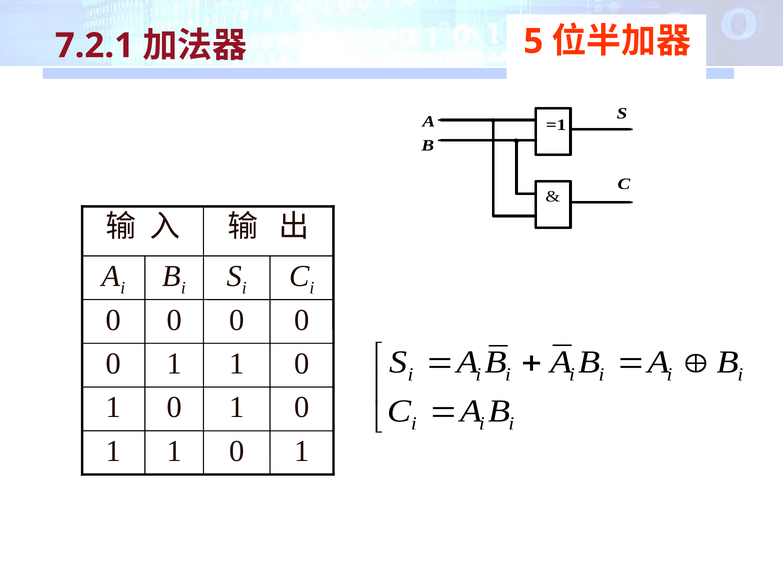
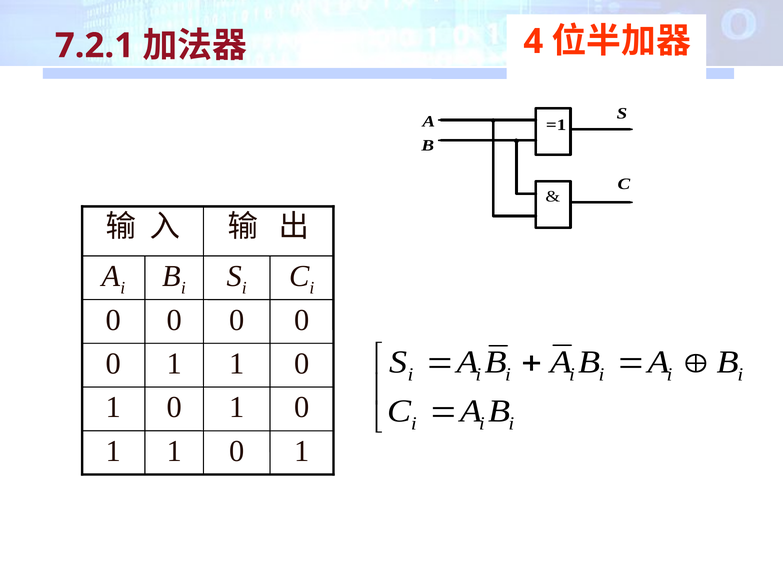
5: 5 -> 4 (533, 41)
